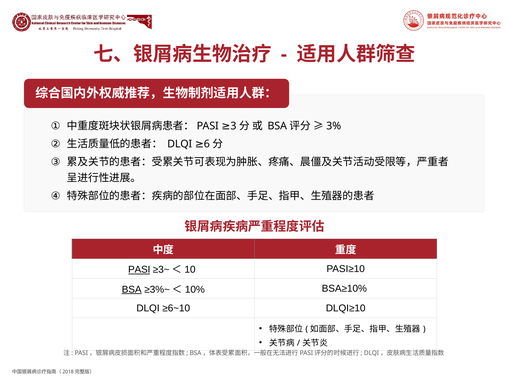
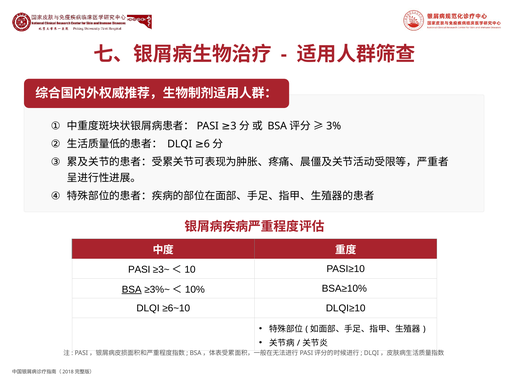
PASI underline: present -> none (139, 270)
